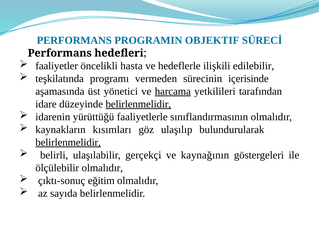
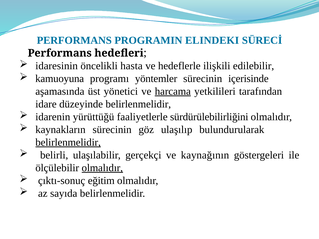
OBJEKTIF: OBJEKTIF -> ELINDEKI (212, 40)
faaliyetler: faaliyetler -> idaresinin (57, 66)
teşkilatında: teşkilatında -> kamuoyuna (60, 79)
vermeden: vermeden -> yöntemler (156, 79)
belirlenmelidir underline: present -> none (138, 104)
sınıflandırmasının: sınıflandırmasının -> sürdürülebilirliğini (209, 117)
kaynakların kısımları: kısımları -> sürecinin (112, 130)
olmalıdır underline: none -> present (102, 168)
